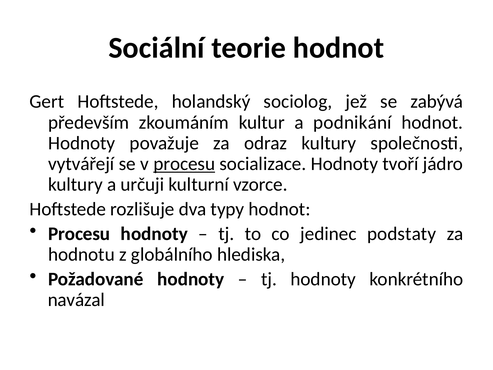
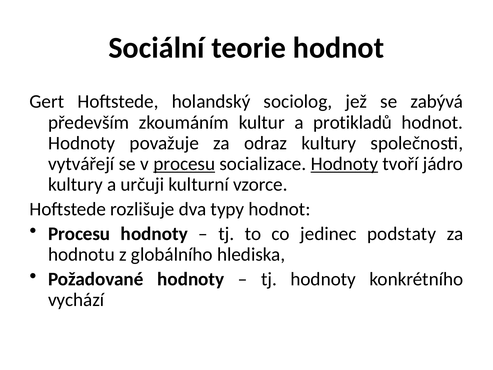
podnikání: podnikání -> protikladů (353, 122)
Hodnoty underline: none -> present (344, 164)
navázal: navázal -> vychází (76, 300)
